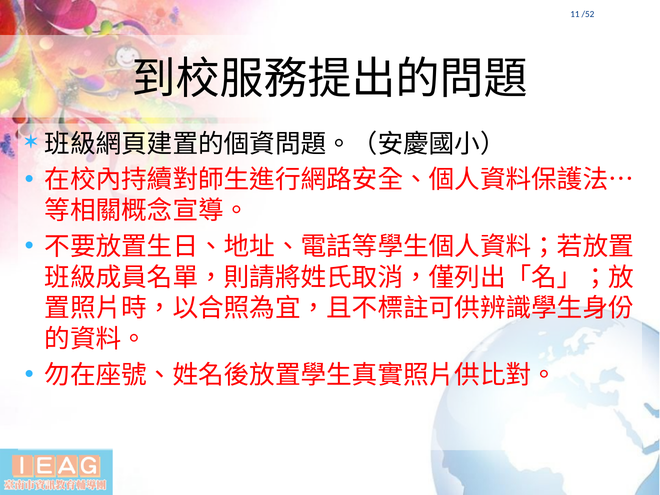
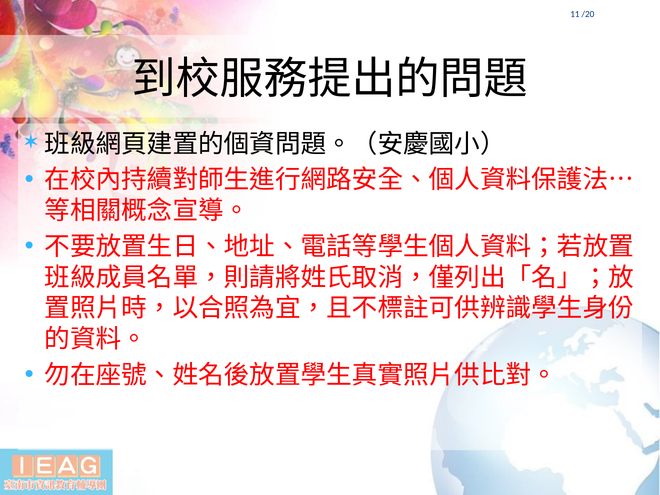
/52: /52 -> /20 (588, 14)
